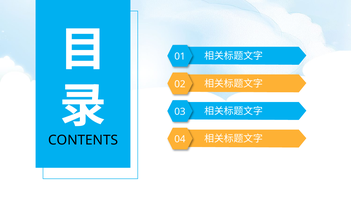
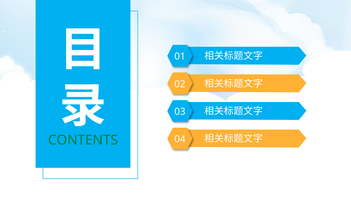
CONTENTS colour: black -> green (83, 141)
